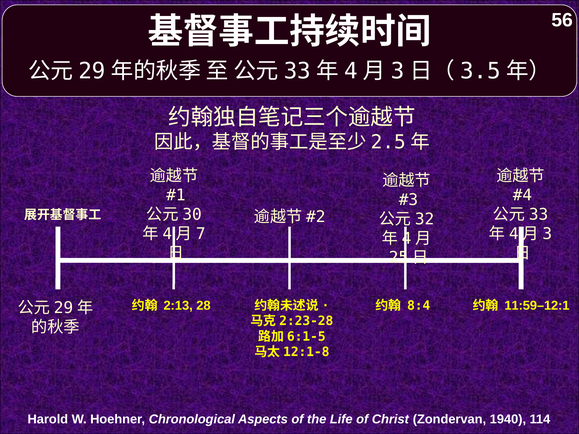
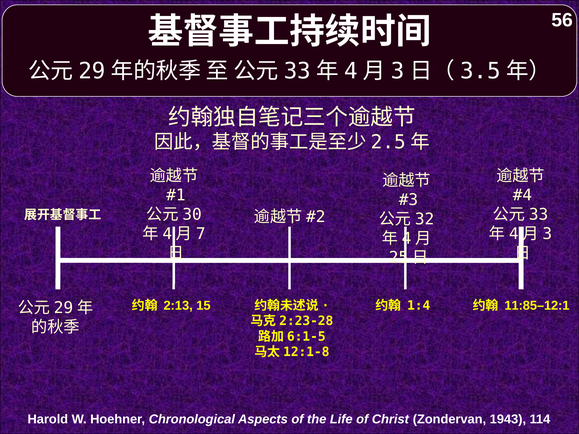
28: 28 -> 15 (203, 306)
8:4: 8:4 -> 1:4 (419, 306)
11:59–12:1: 11:59–12:1 -> 11:85–12:1 (537, 306)
1940: 1940 -> 1943 (508, 419)
